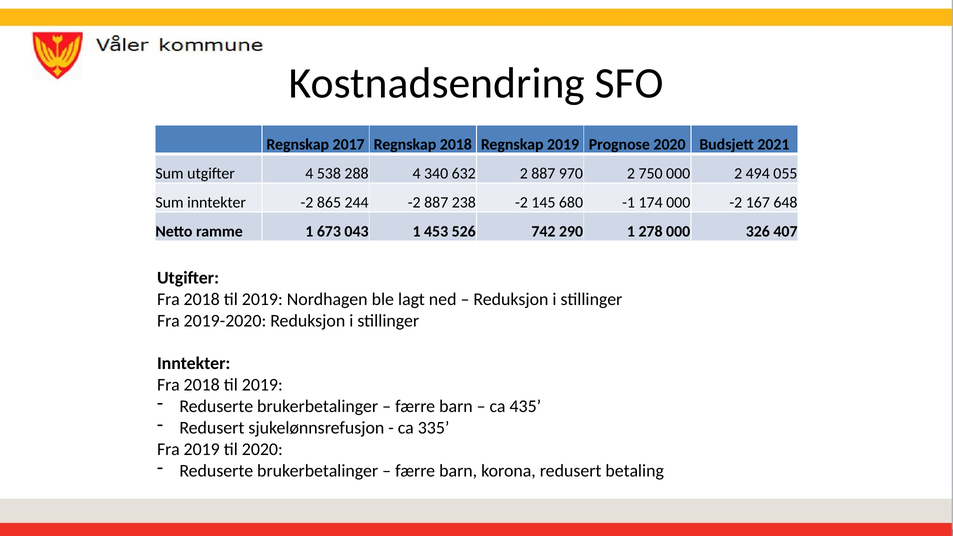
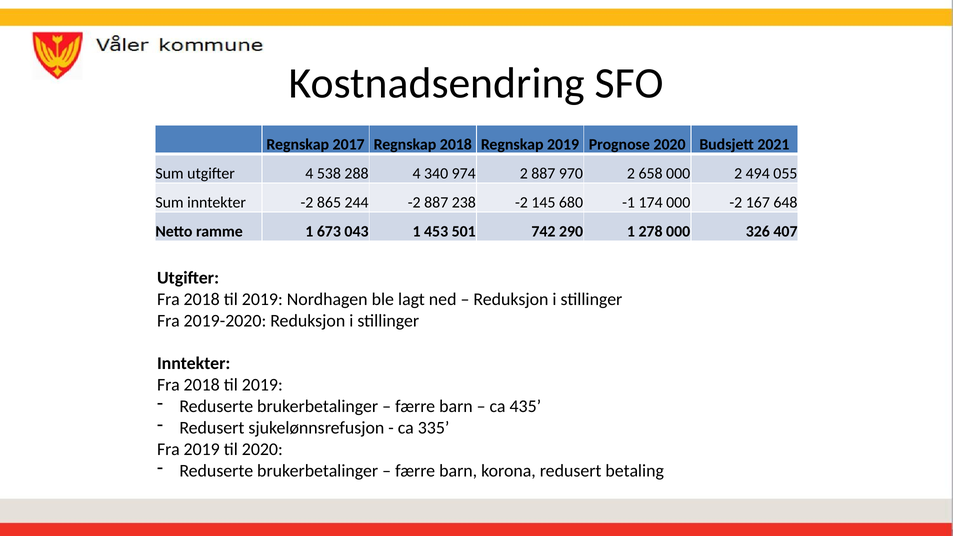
632: 632 -> 974 (464, 174)
750: 750 -> 658 (651, 174)
526: 526 -> 501 (464, 232)
